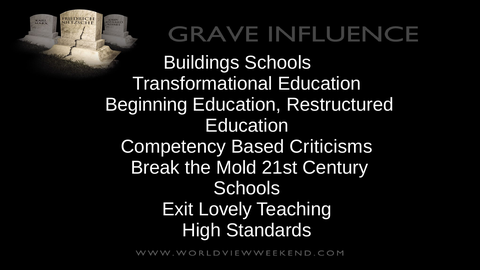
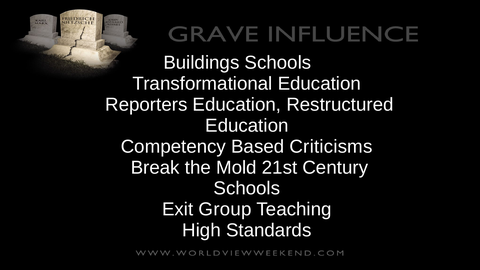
Beginning: Beginning -> Reporters (146, 105)
Lovely: Lovely -> Group (225, 209)
